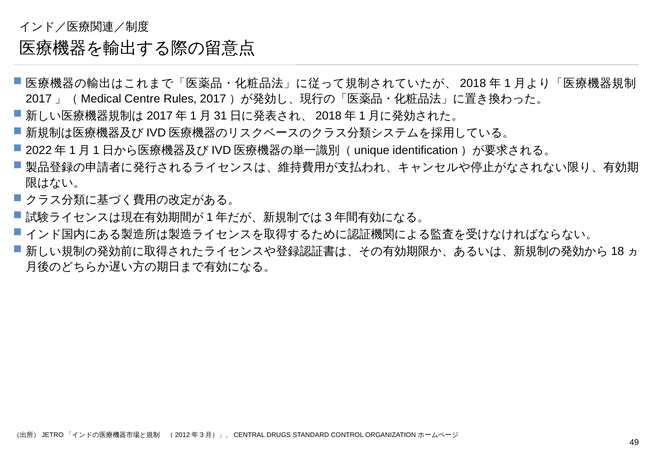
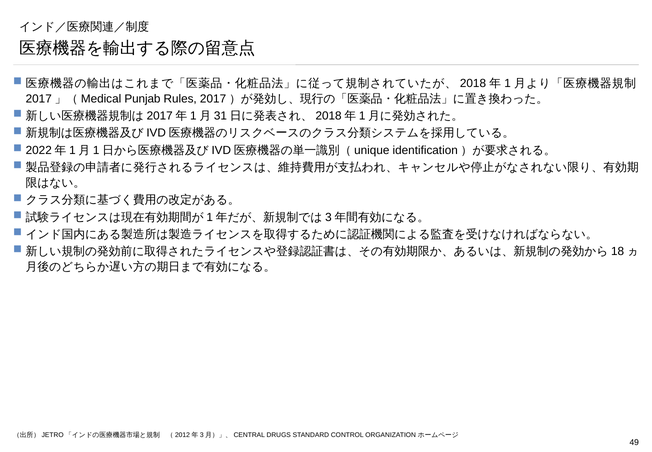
Centre: Centre -> Punjab (142, 99)
